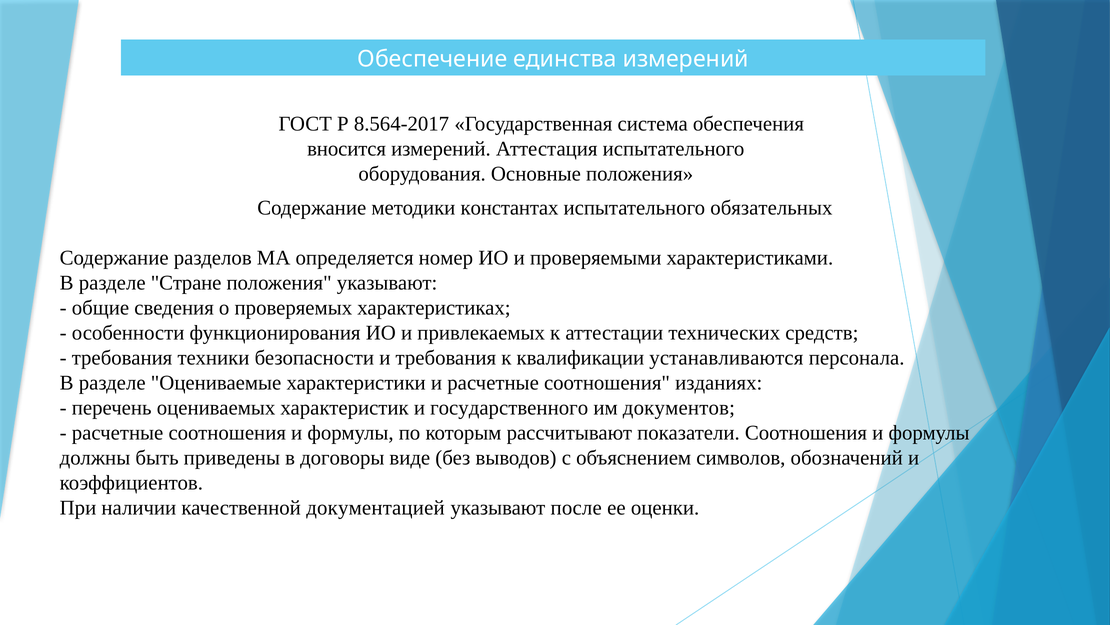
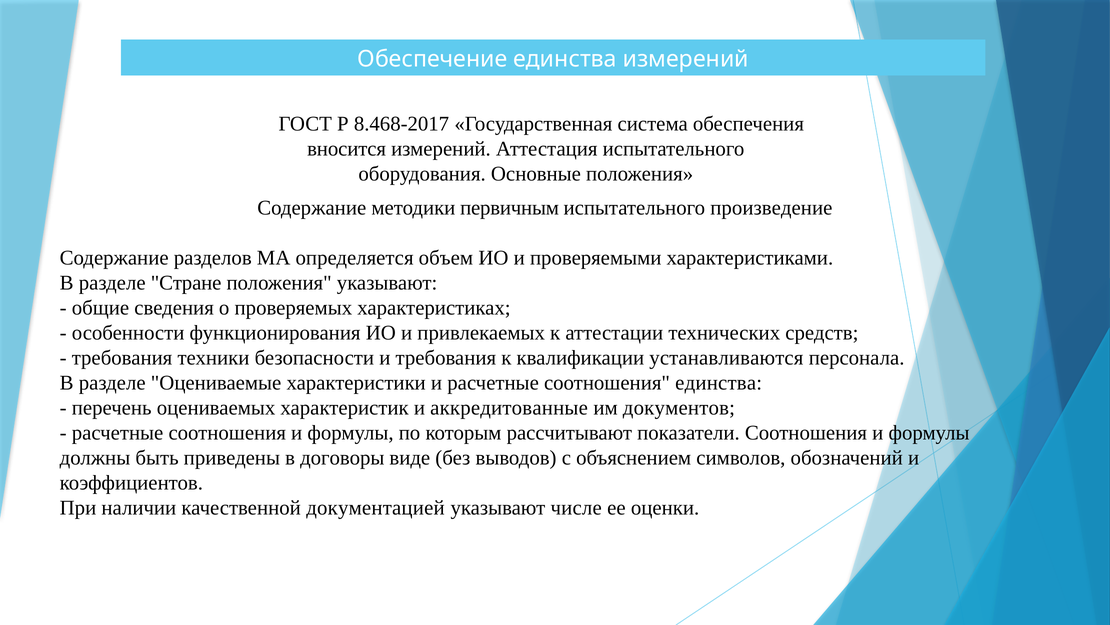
8.564-2017: 8.564-2017 -> 8.468-2017 (402, 124)
константах: константах -> первичным (510, 208)
обязательных: обязательных -> произведение (771, 208)
номер: номер -> объем (446, 258)
соотношения изданиях: изданиях -> единства (719, 383)
государственного: государственного -> аккредитованные (509, 408)
после: после -> числе (576, 508)
